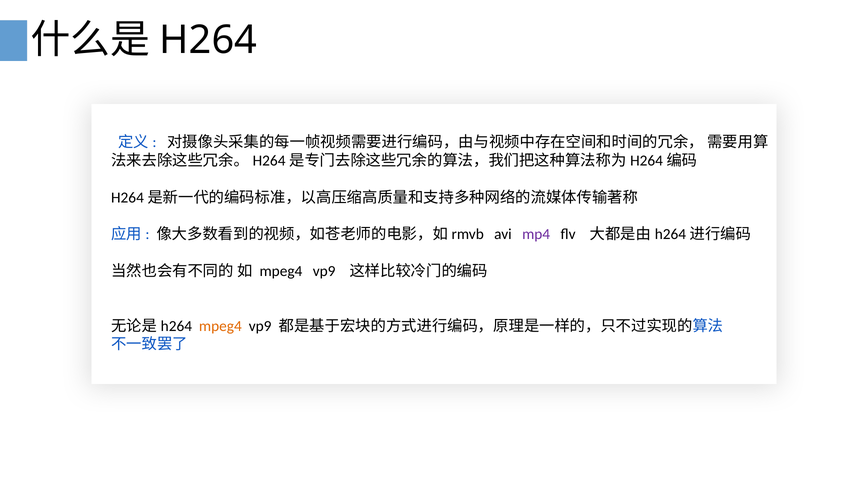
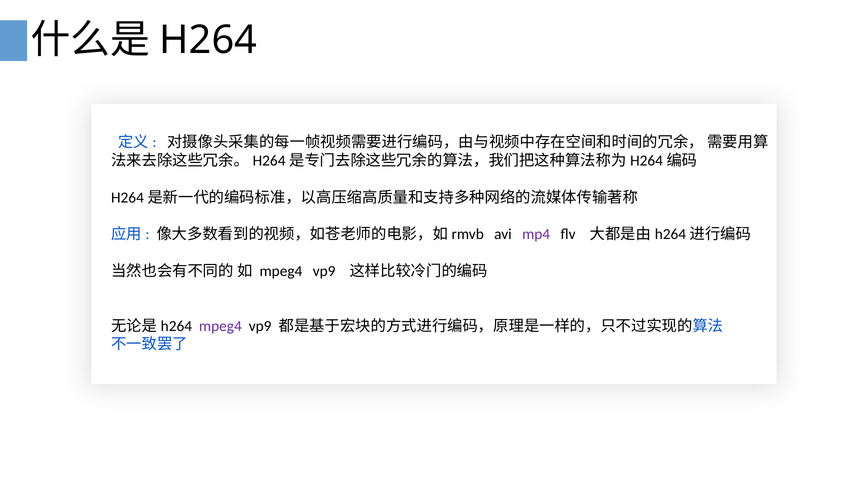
mpeg4 colour: orange -> purple (220, 326)
